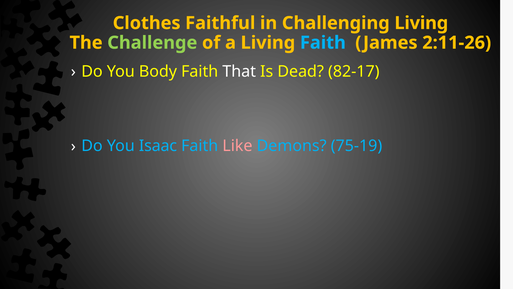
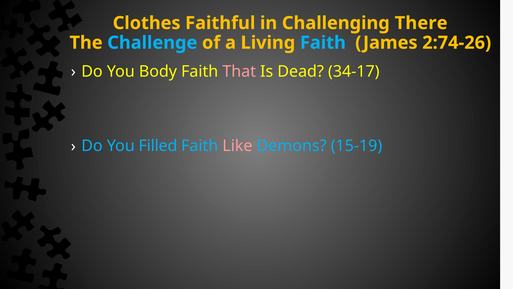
Challenging Living: Living -> There (421, 23)
Challenge colour: light green -> light blue (152, 43)
2:11-26: 2:11-26 -> 2:74-26 (457, 43)
That colour: white -> pink (239, 71)
82-17: 82-17 -> 34-17 (354, 71)
Isaac: Isaac -> Filled (158, 146)
75-19: 75-19 -> 15-19 (356, 146)
